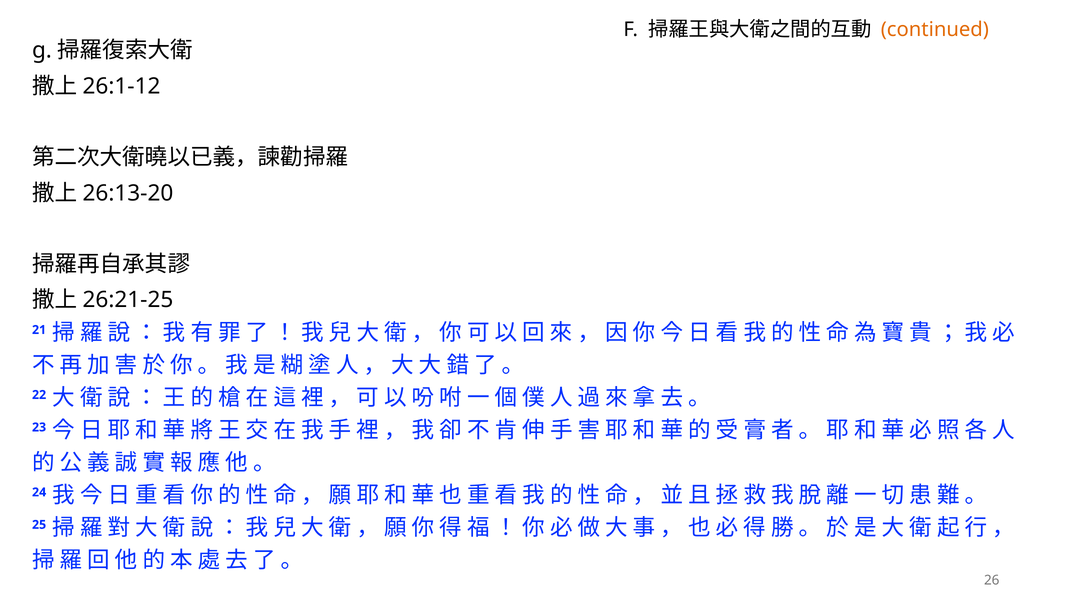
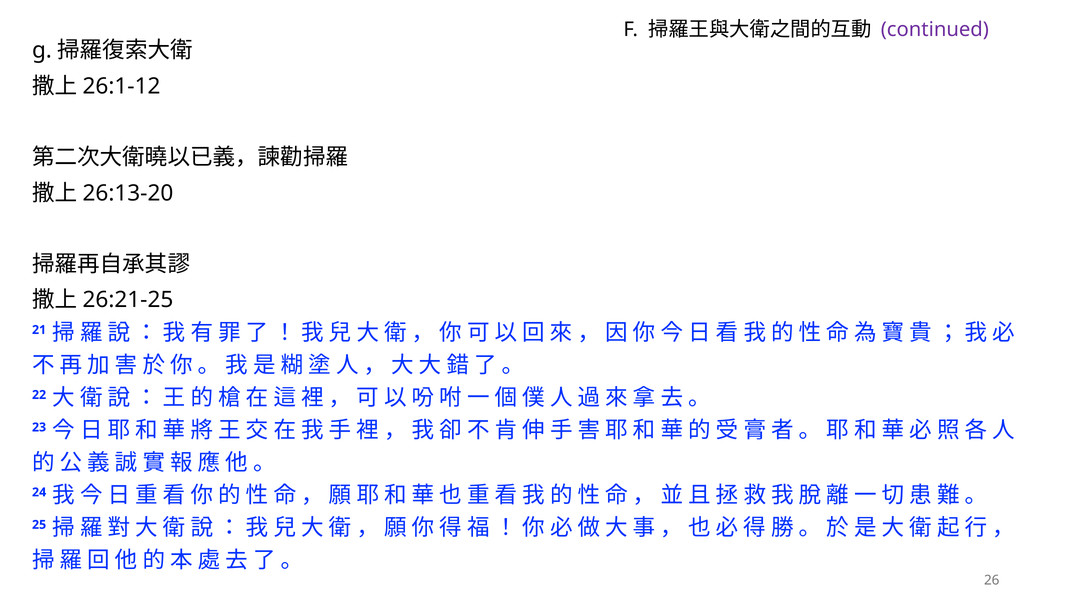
continued colour: orange -> purple (935, 30)
